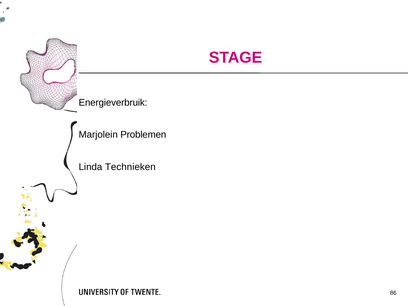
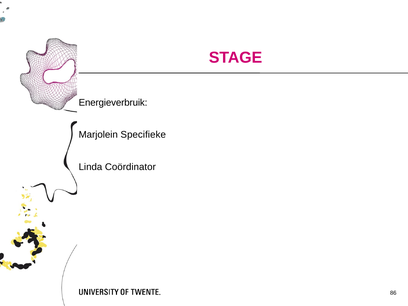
Problemen: Problemen -> Specifieke (143, 135)
Technieken: Technieken -> Coördinator (130, 167)
